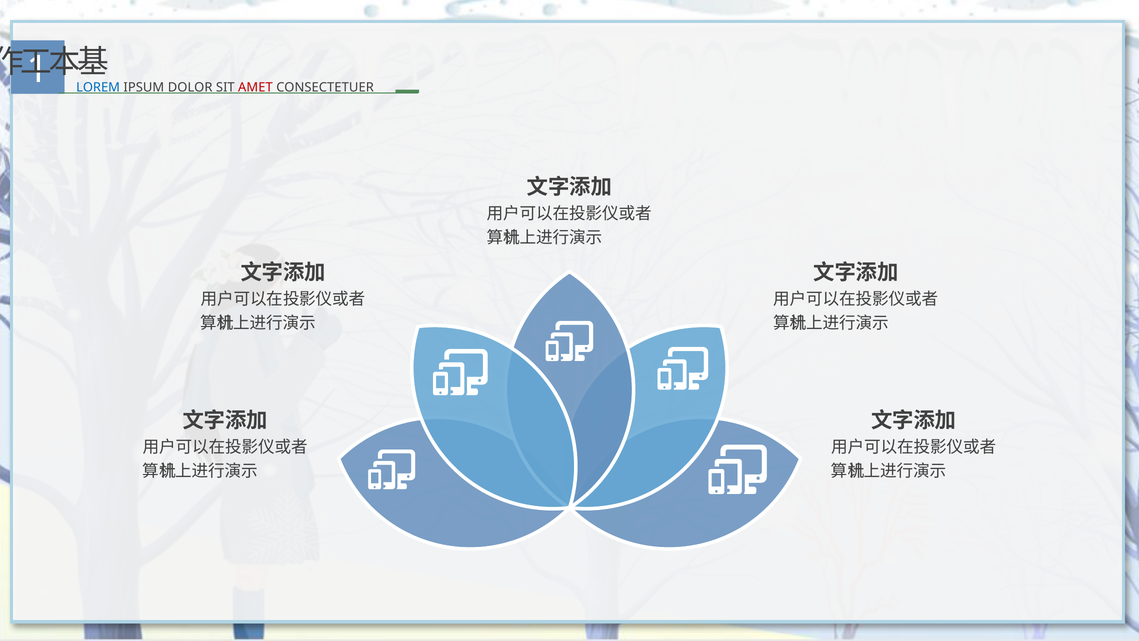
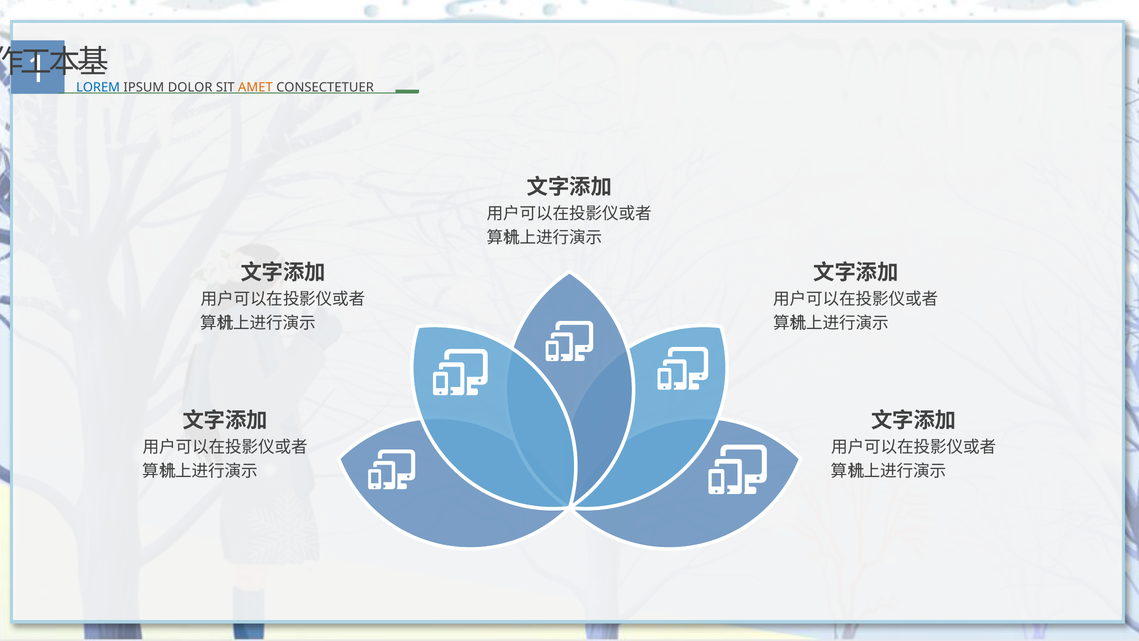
AMET colour: red -> orange (255, 88)
